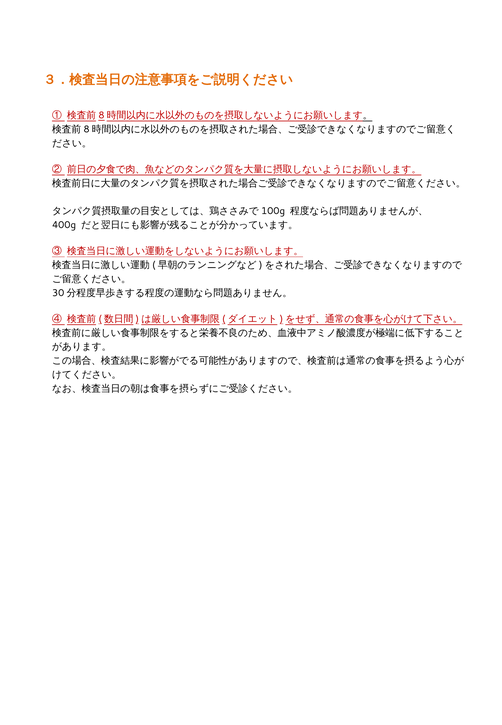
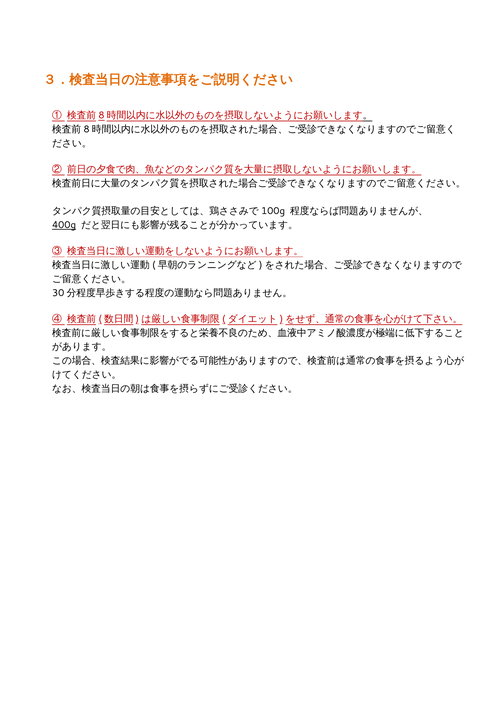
400g underline: none -> present (64, 225)
